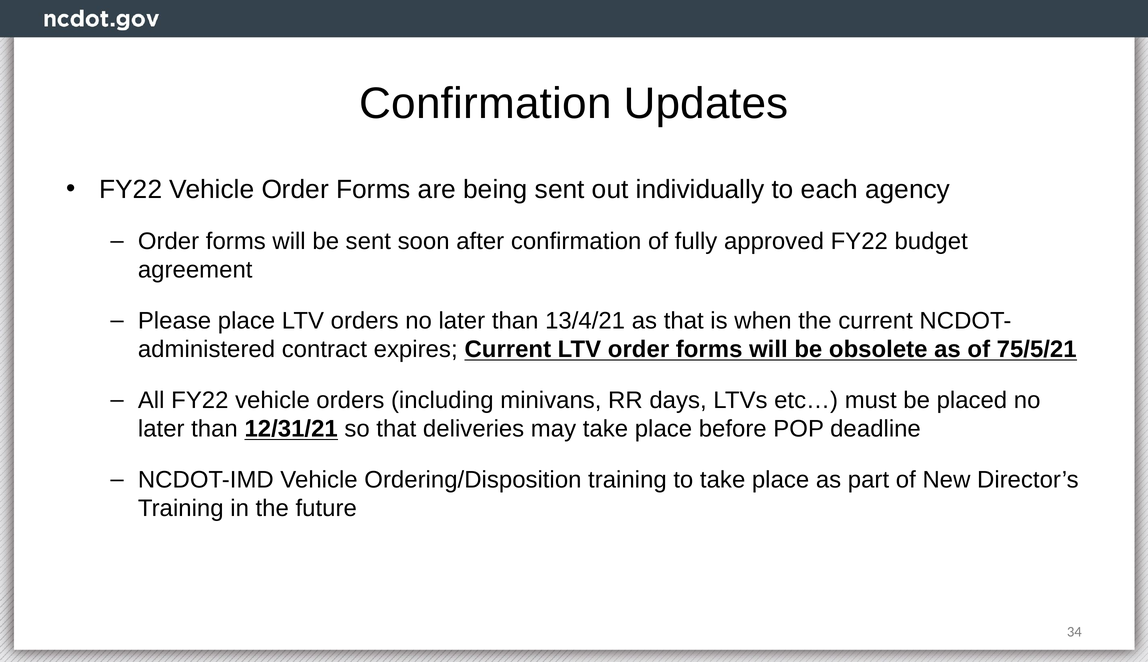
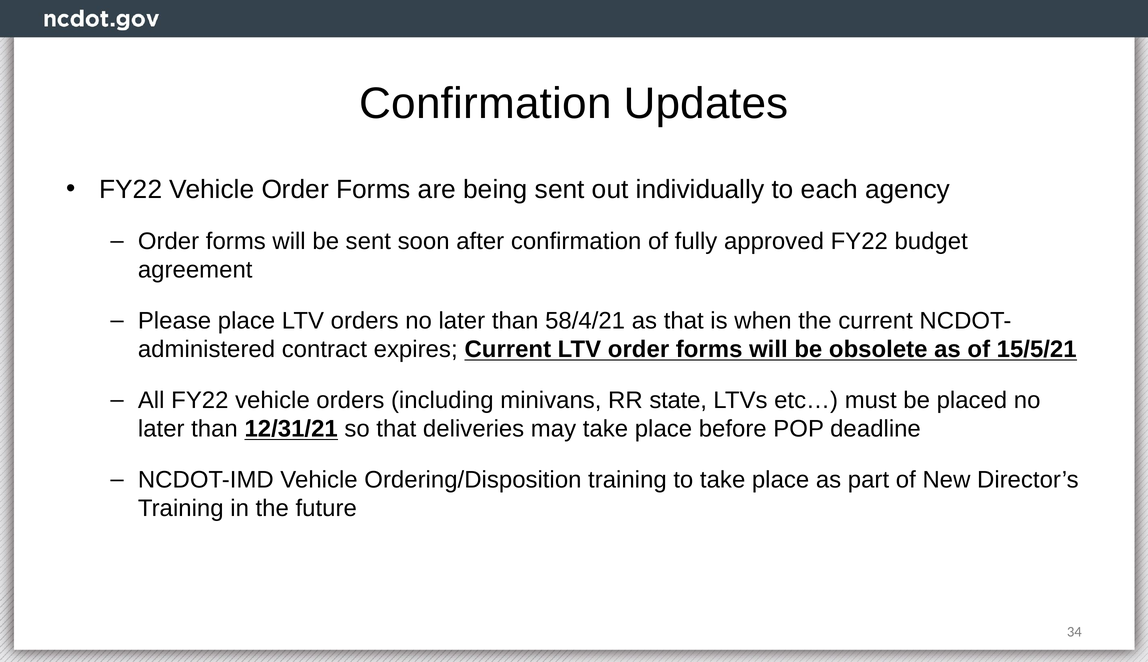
13/4/21: 13/4/21 -> 58/4/21 (585, 321)
75/5/21: 75/5/21 -> 15/5/21 (1037, 350)
days: days -> state (678, 401)
